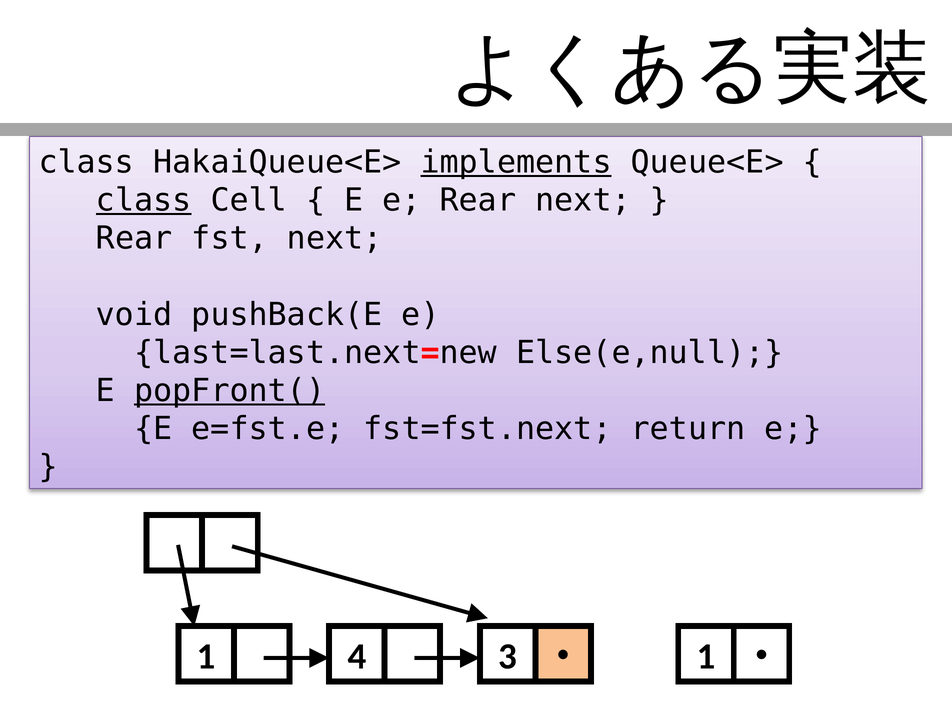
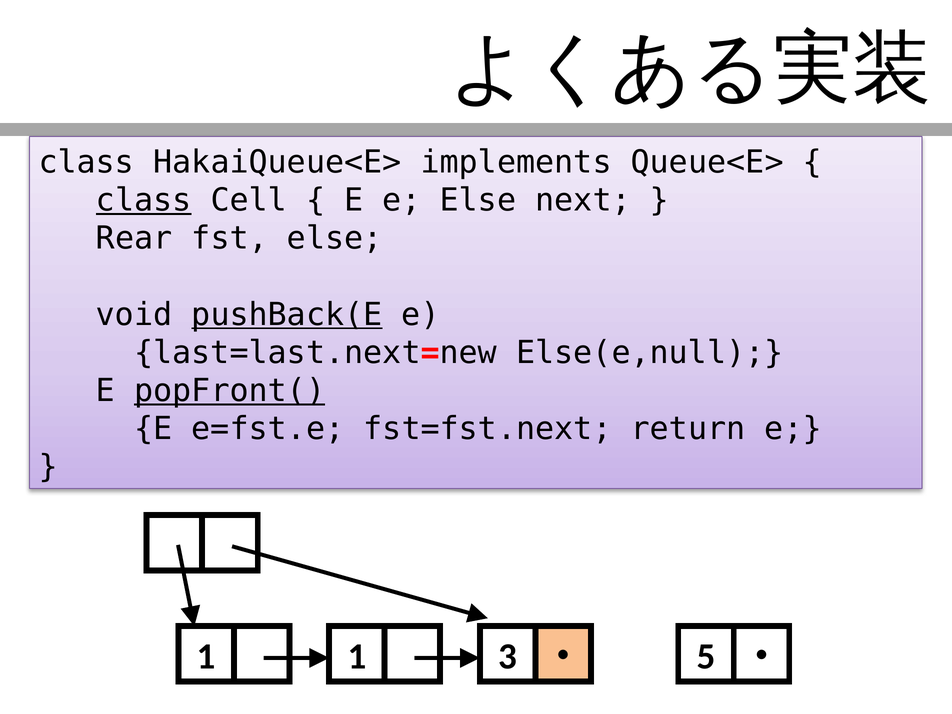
implements underline: present -> none (516, 162)
e Rear: Rear -> Else (478, 200)
fst next: next -> else (335, 238)
pushBack(E underline: none -> present (287, 315)
1 4: 4 -> 1 (357, 657)
1: 1 -> 5 (706, 657)
